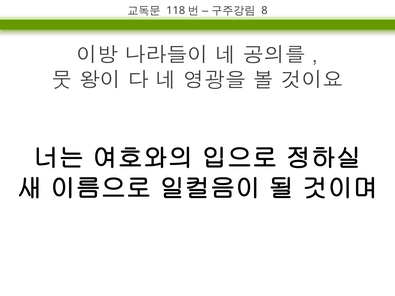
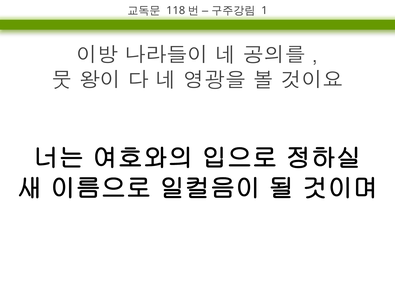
8: 8 -> 1 (264, 11)
